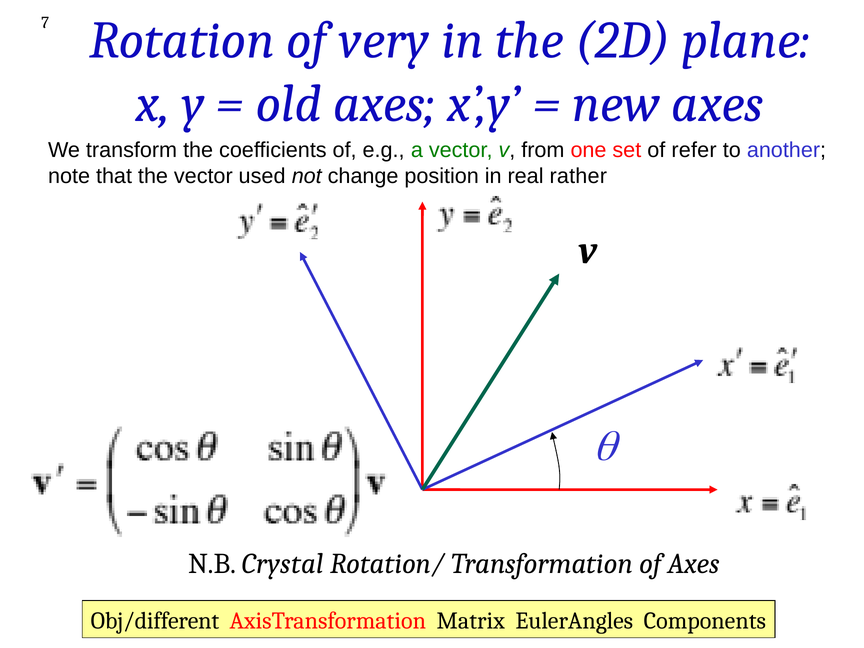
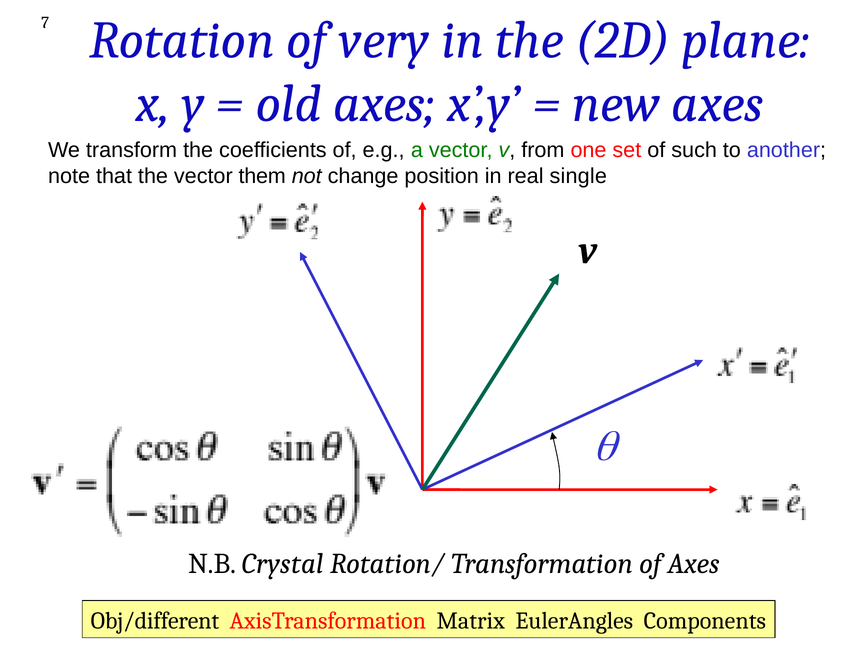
refer: refer -> such (694, 150)
used: used -> them (262, 176)
rather: rather -> single (578, 176)
